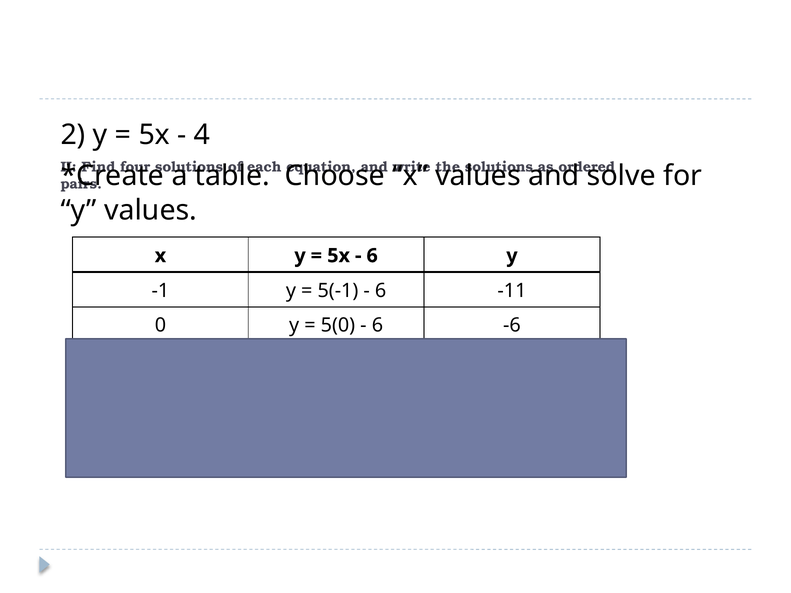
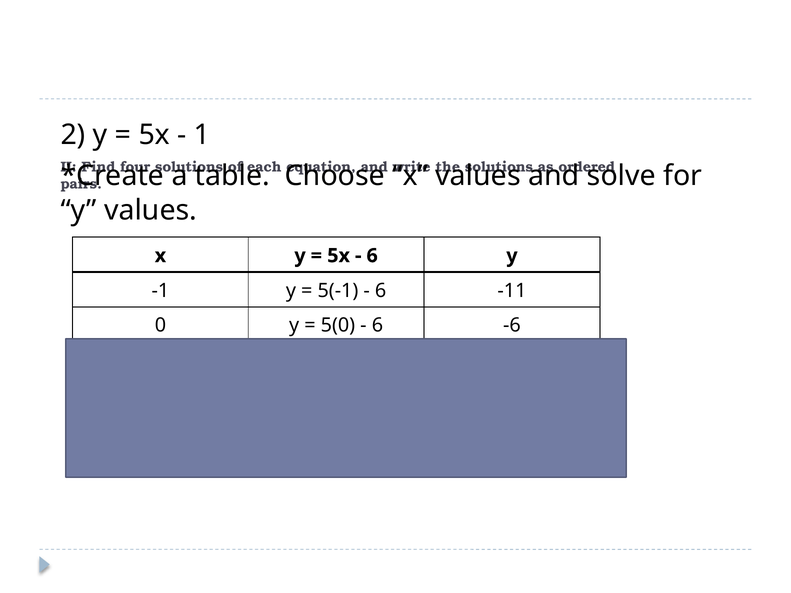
4: 4 -> 1 (202, 135)
